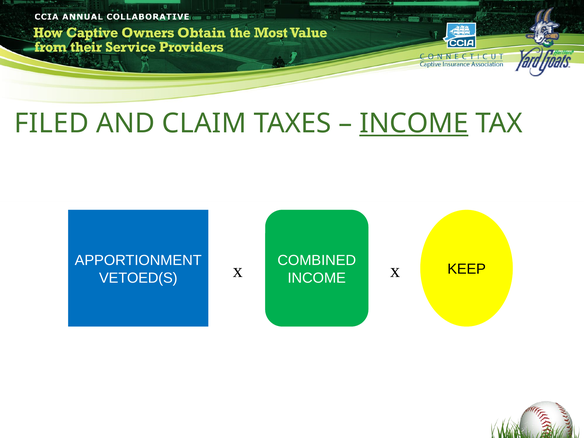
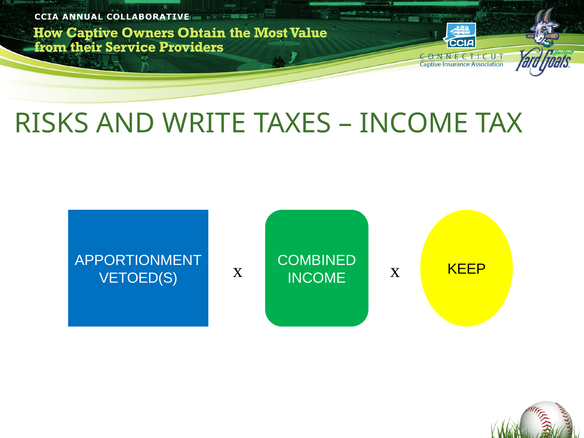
FILED: FILED -> RISKS (52, 123)
CLAIM: CLAIM -> WRITE (204, 123)
INCOME underline: present -> none (414, 123)
